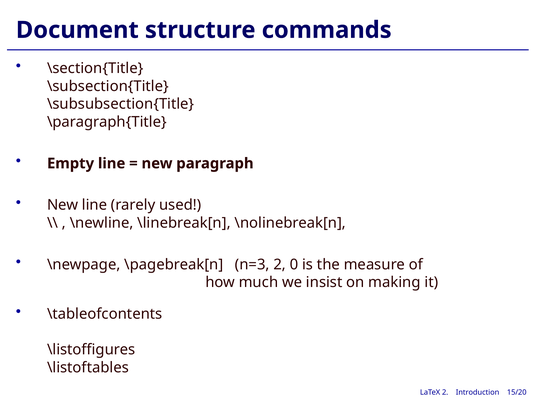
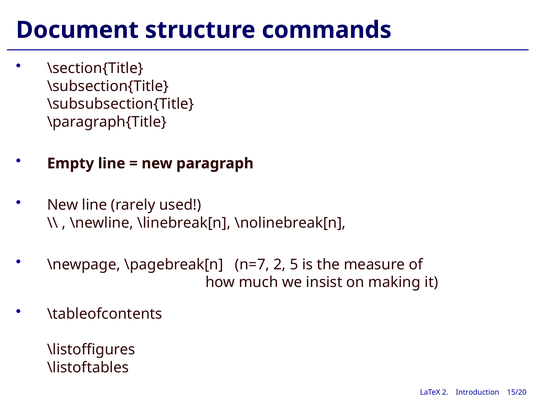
n=3: n=3 -> n=7 (252, 264)
0: 0 -> 5 (294, 264)
